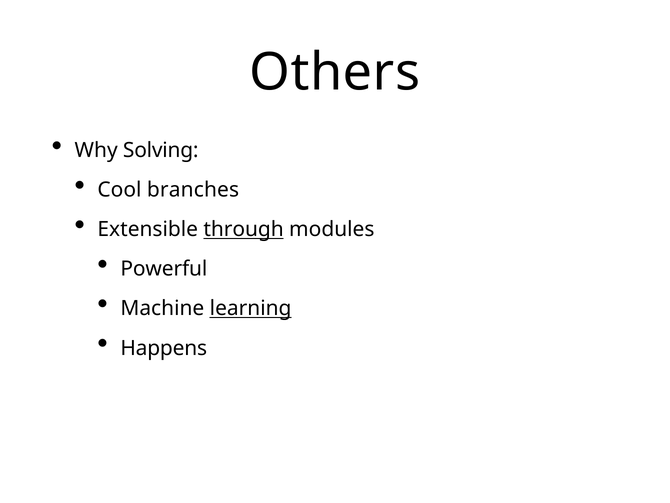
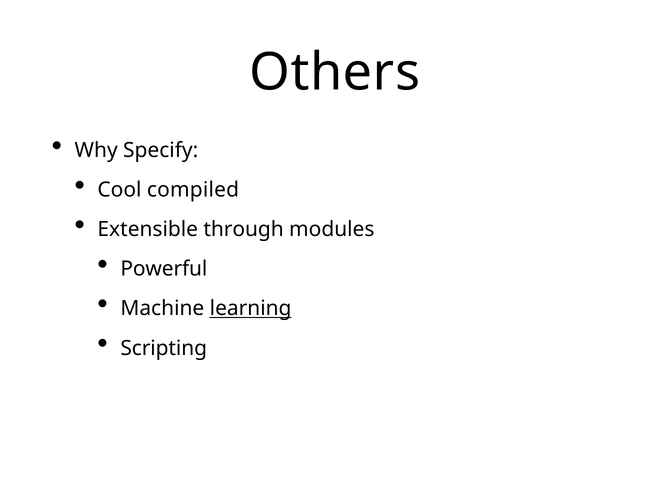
Solving: Solving -> Specify (161, 150)
branches: branches -> compiled (193, 190)
through underline: present -> none (244, 229)
Happens: Happens -> Scripting (164, 348)
